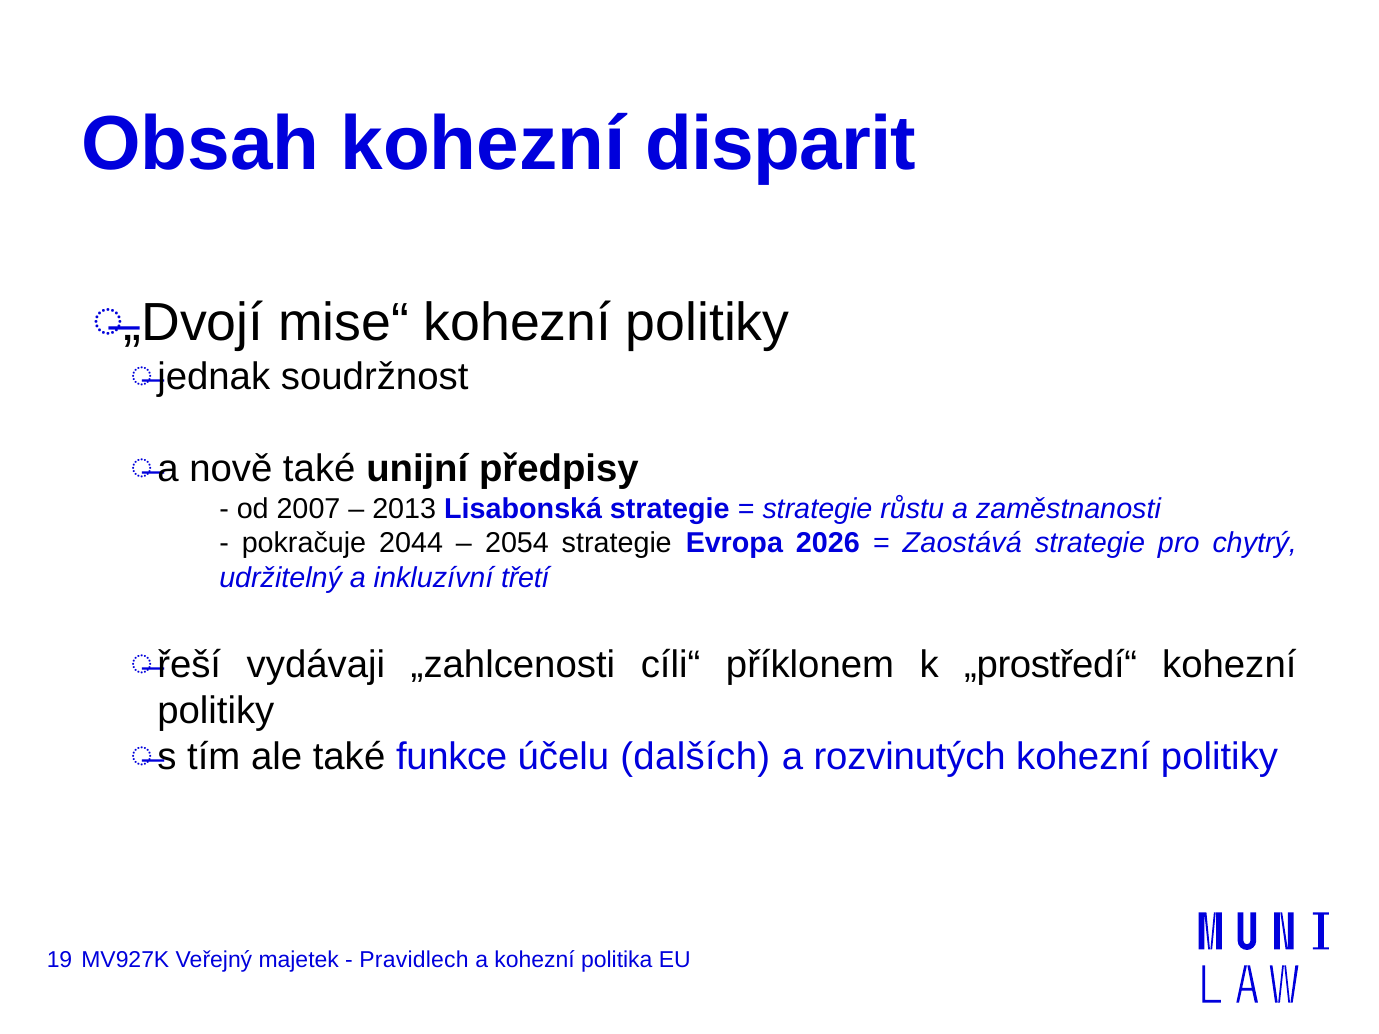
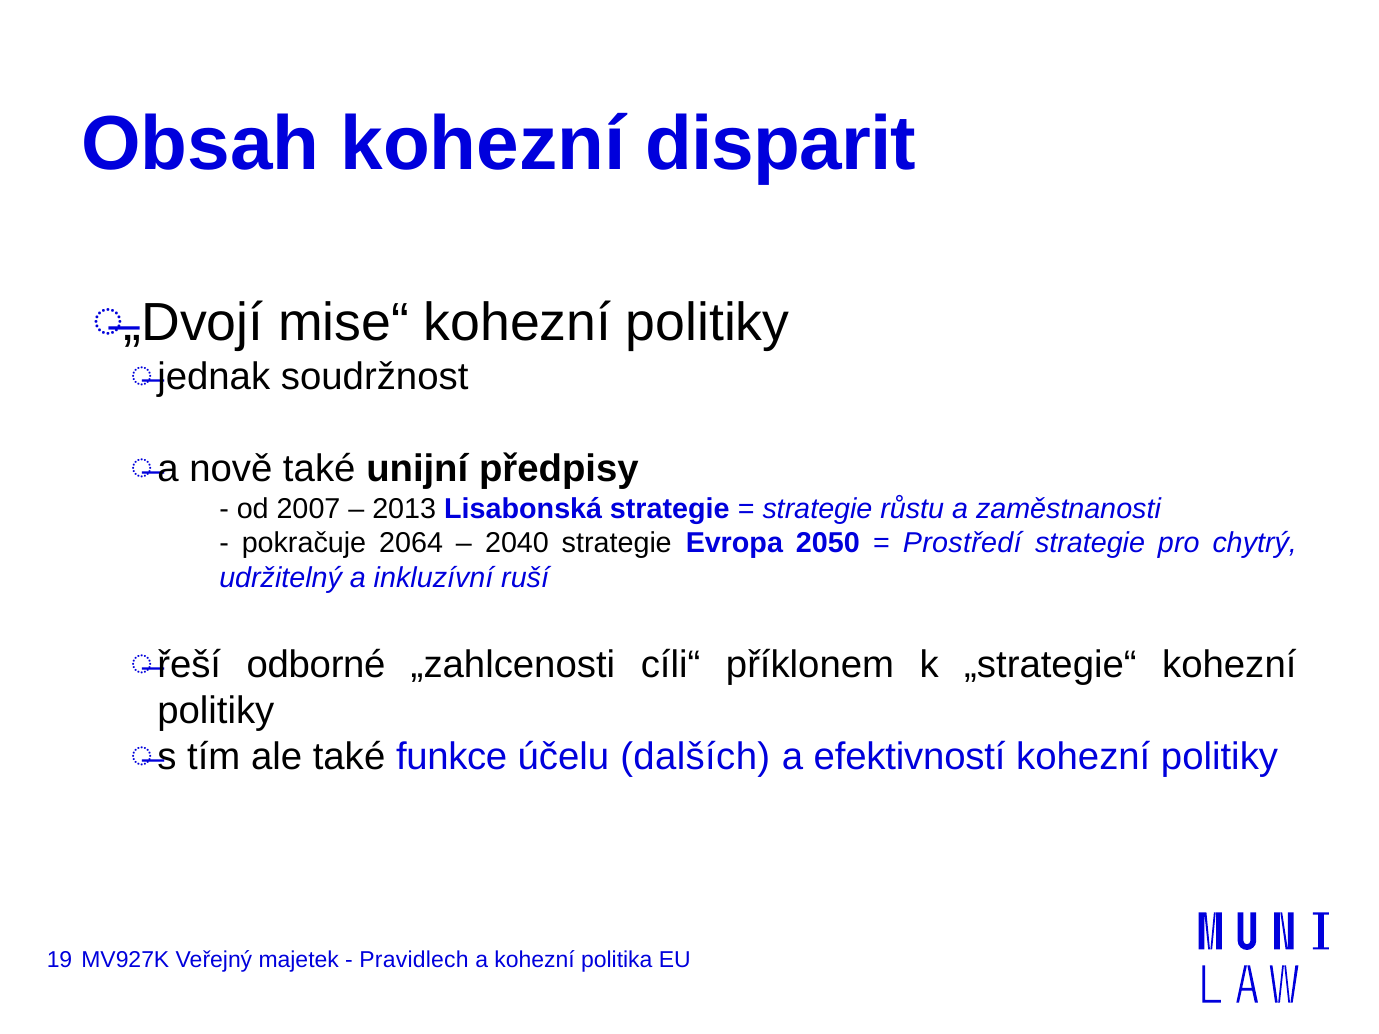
2044: 2044 -> 2064 (411, 543)
2054: 2054 -> 2040 (517, 543)
2026: 2026 -> 2050 (828, 543)
Zaostává: Zaostává -> Prostředí (962, 543)
třetí: třetí -> ruší (525, 578)
vydávaji: vydávaji -> odborné (316, 665)
„prostředí“: „prostředí“ -> „strategie“ (1050, 665)
rozvinutých: rozvinutých -> efektivností (910, 757)
